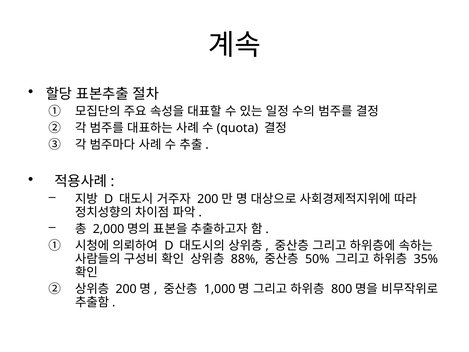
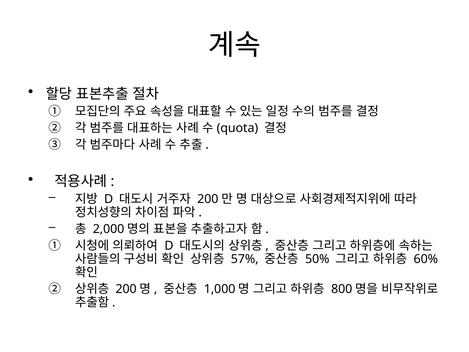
88%: 88% -> 57% (245, 259)
35%: 35% -> 60% (426, 259)
